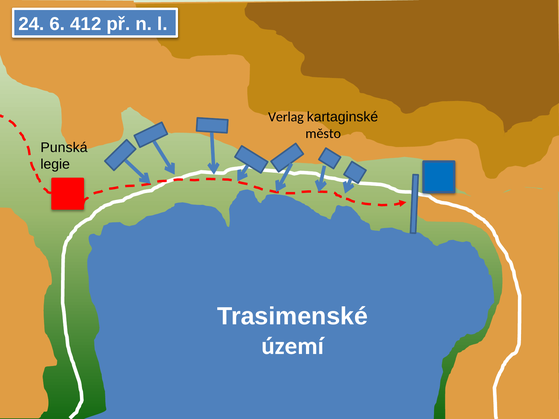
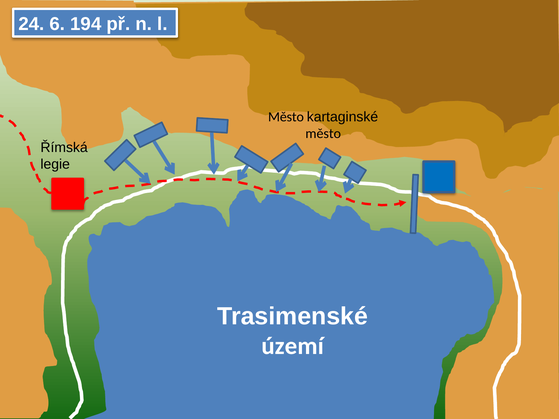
412: 412 -> 194 (86, 24)
Verlag: Verlag -> Město (286, 117)
Punská: Punská -> Římská (64, 147)
